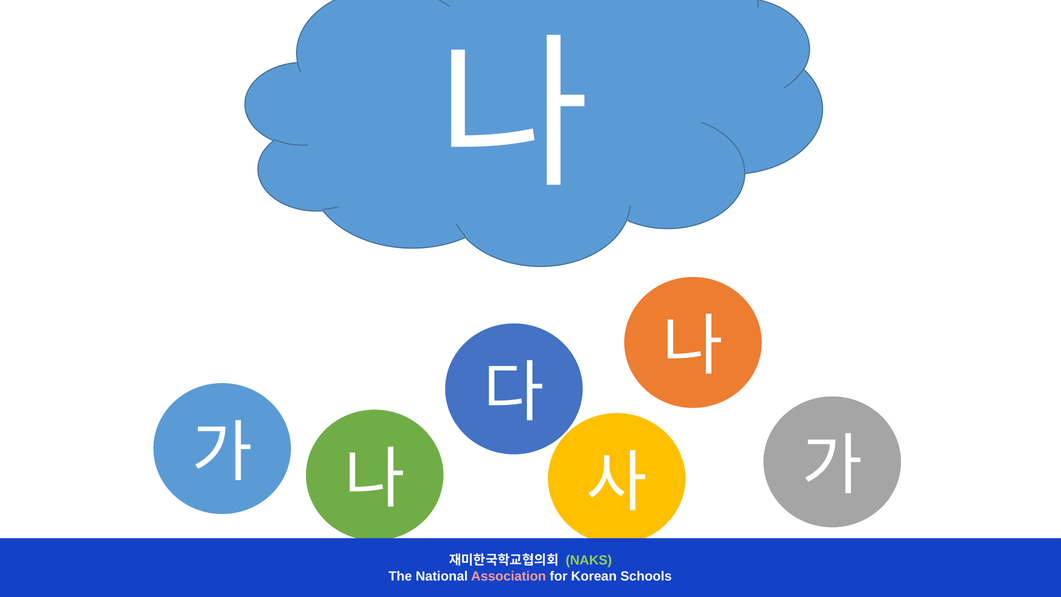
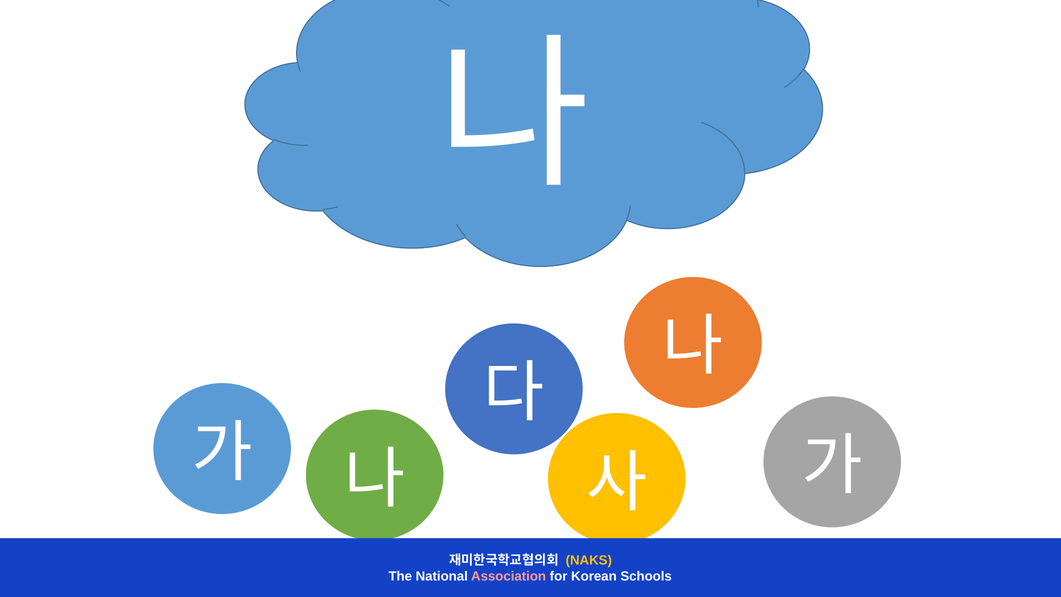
NAKS colour: light green -> yellow (589, 560)
